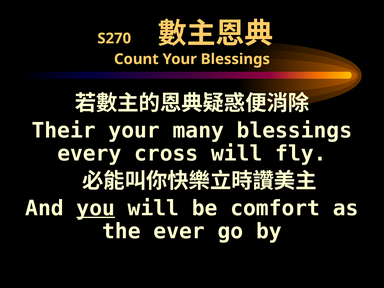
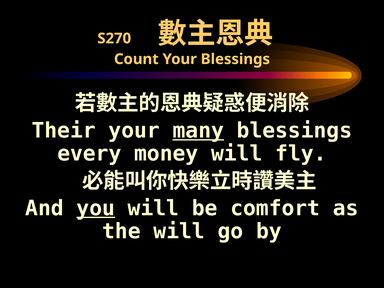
many underline: none -> present (198, 131)
cross: cross -> money (166, 154)
the ever: ever -> will (179, 231)
